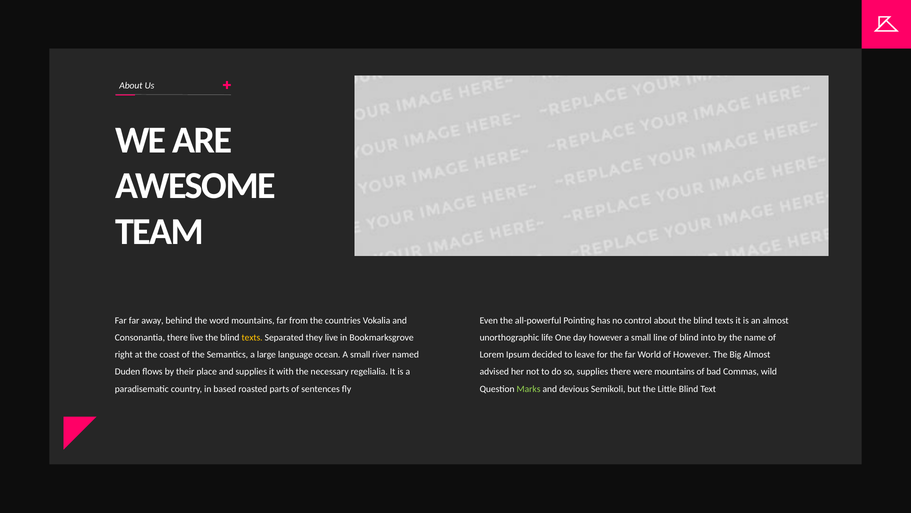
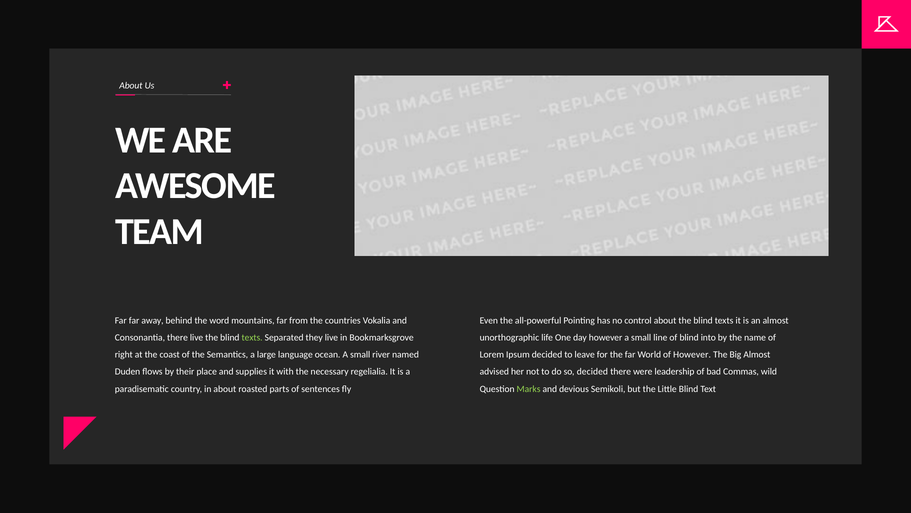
texts colour: yellow -> light green (252, 337)
so supplies: supplies -> decided (592, 371)
were mountains: mountains -> leadership (674, 371)
in based: based -> about (225, 388)
